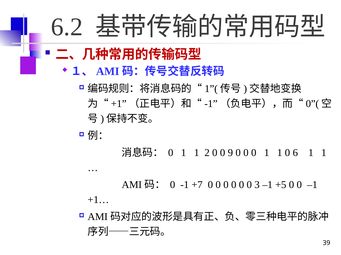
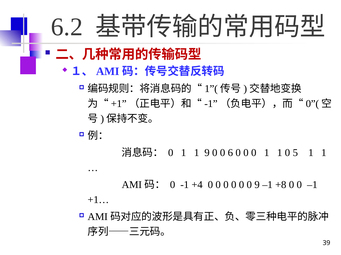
1 2: 2 -> 9 (207, 153)
9: 9 -> 6 (230, 153)
6: 6 -> 5 (295, 153)
+7: +7 -> +4 (197, 185)
0 3: 3 -> 9 (257, 185)
+5: +5 -> +8 (281, 185)
